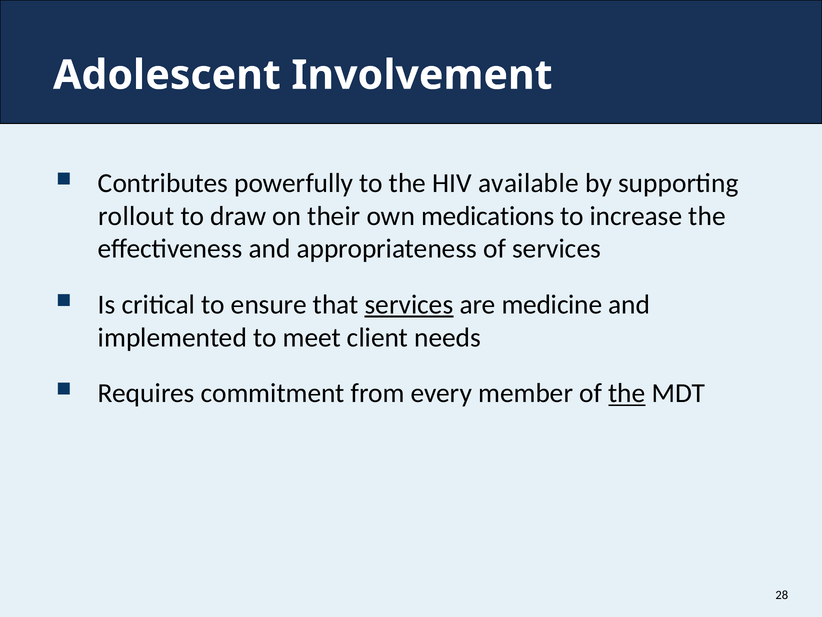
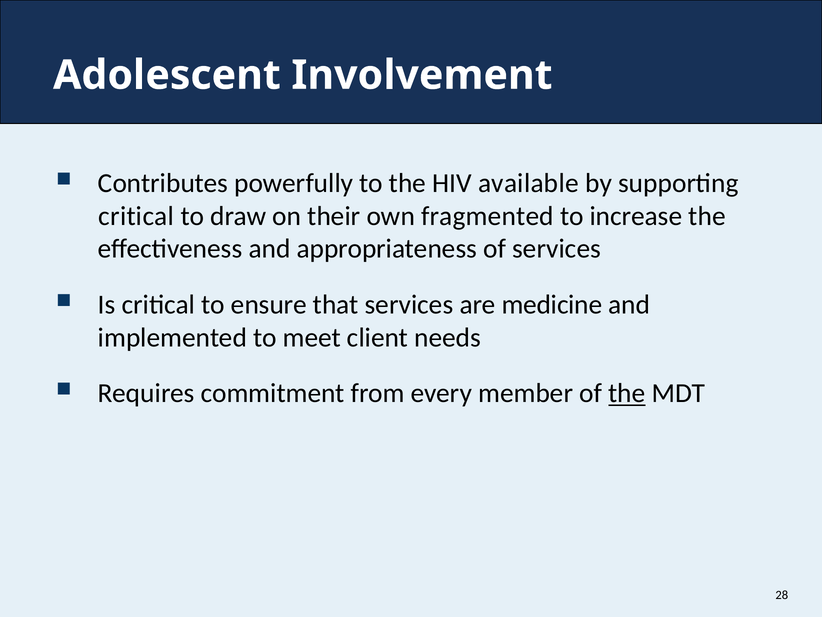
rollout: rollout -> critical (136, 216)
medications: medications -> fragmented (487, 216)
services underline: present -> none (409, 304)
